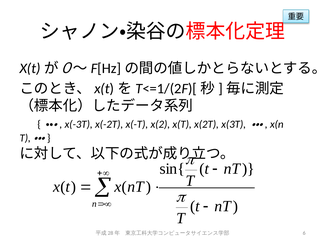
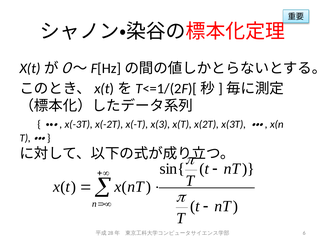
x(2: x(2 -> x(3 (160, 124)
